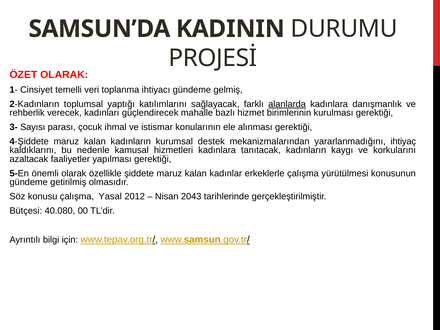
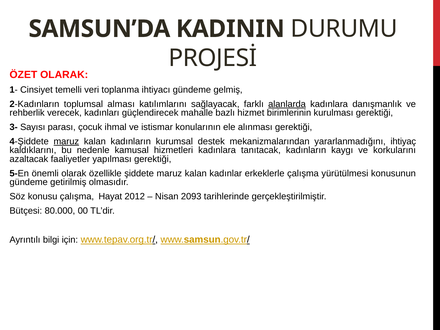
yaptığı: yaptığı -> alması (121, 104)
maruz underline: none -> present (66, 141)
Yasal: Yasal -> Hayat (110, 196)
2043: 2043 -> 2093 (191, 196)
40.080: 40.080 -> 80.000 (60, 211)
